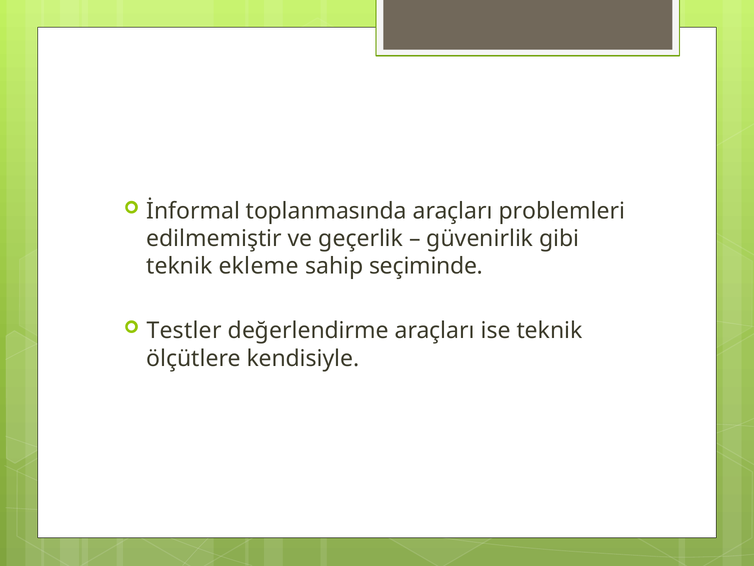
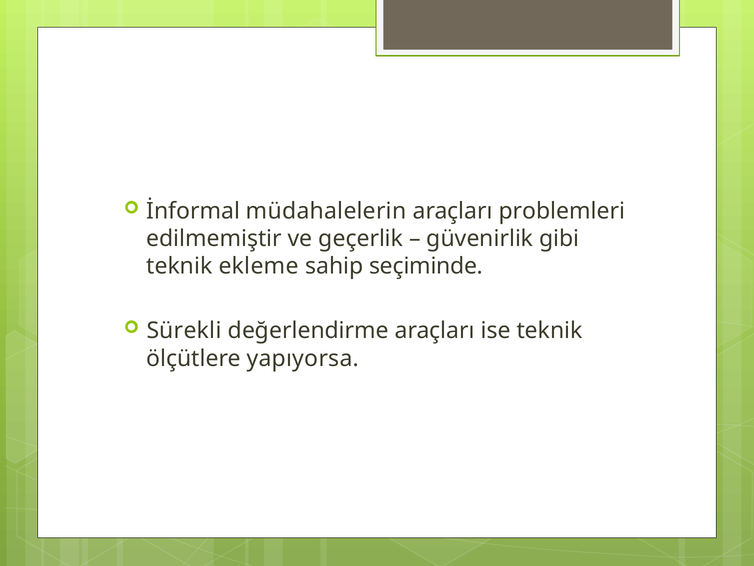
toplanmasında: toplanmasında -> müdahalelerin (326, 211)
Testler: Testler -> Sürekli (184, 331)
kendisiyle: kendisiyle -> yapıyorsa (303, 358)
